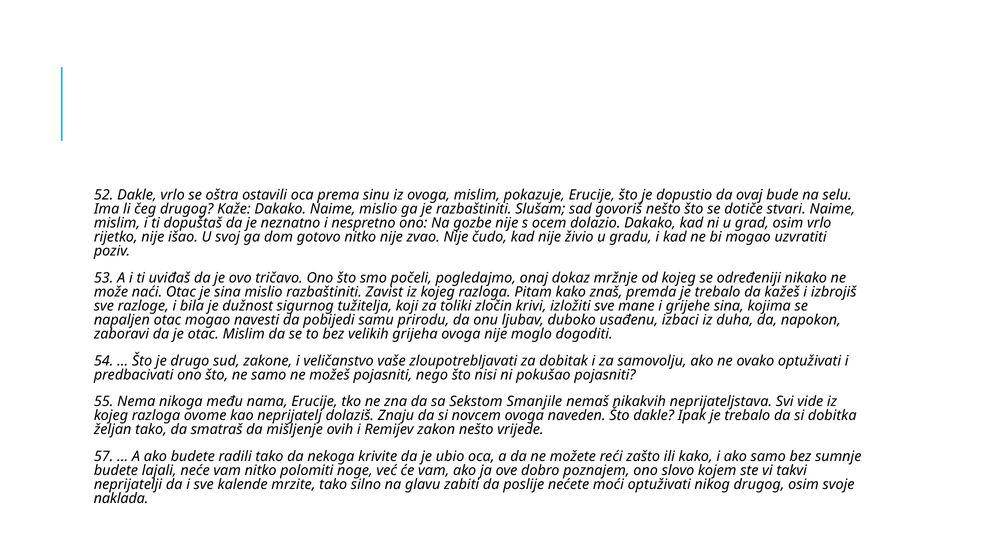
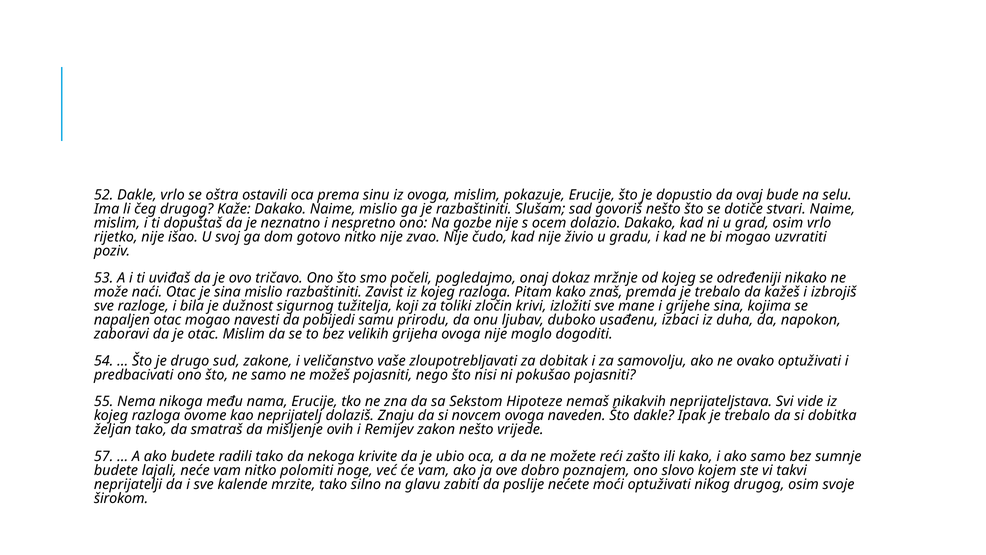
Smanjile: Smanjile -> Hipoteze (534, 401)
naklada: naklada -> širokom (121, 498)
